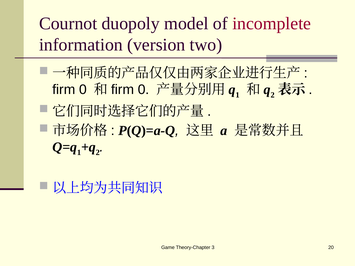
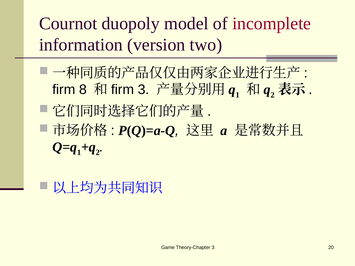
0: 0 -> 8 (83, 90)
0: 0 -> 3 (144, 90)
